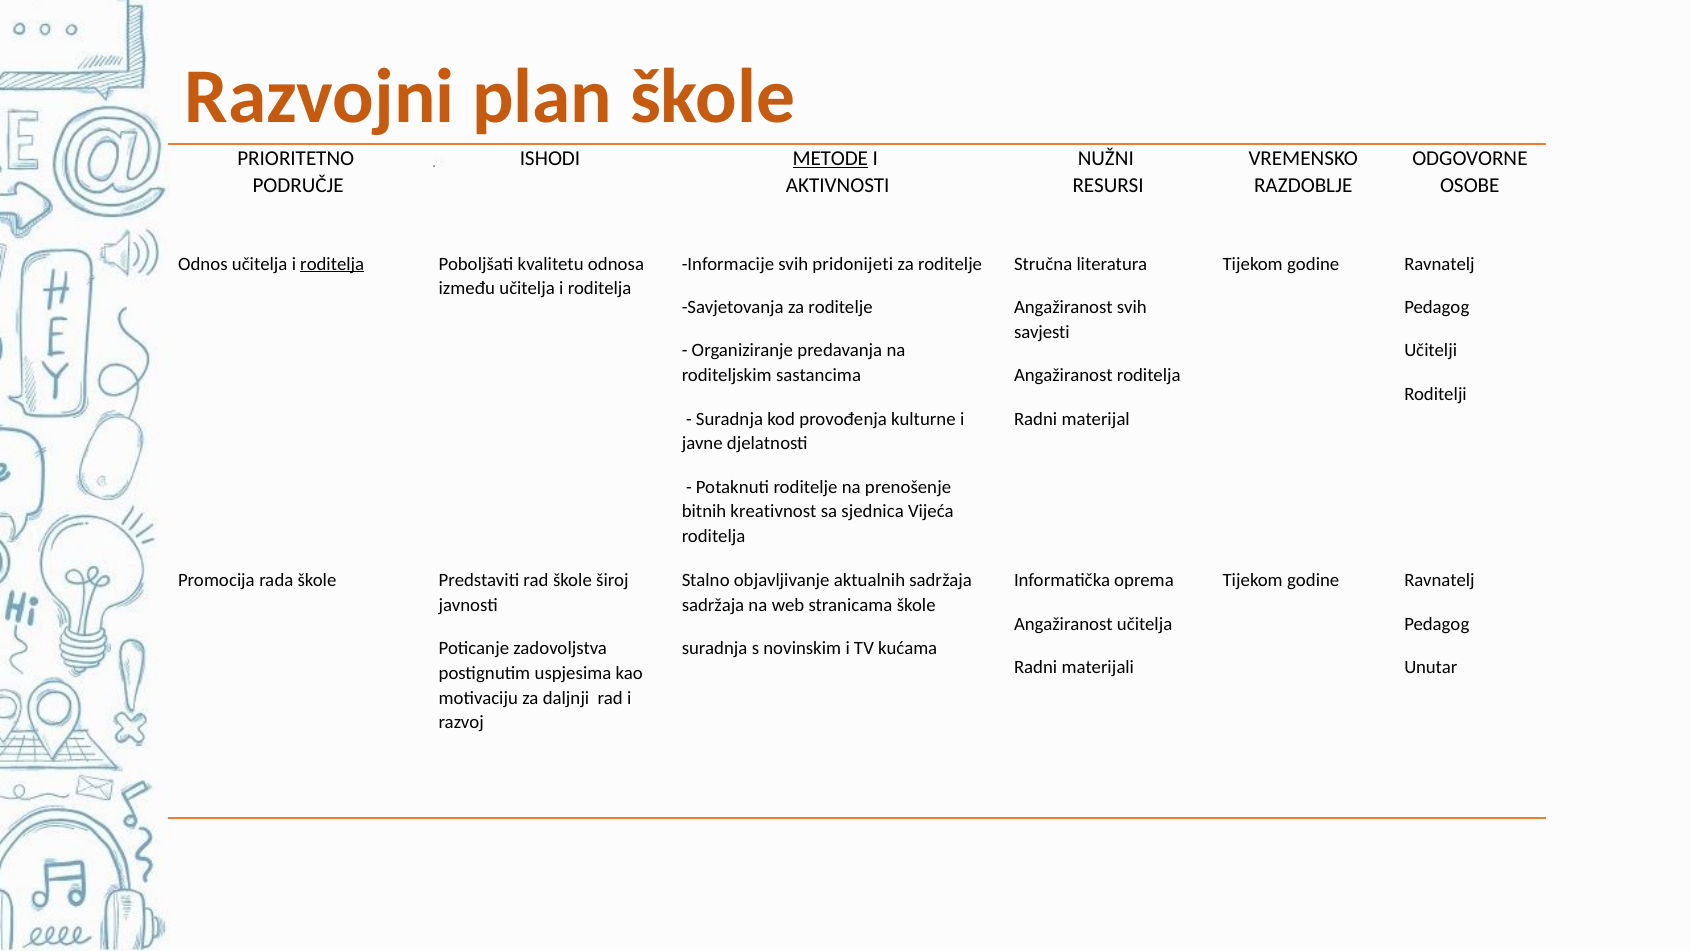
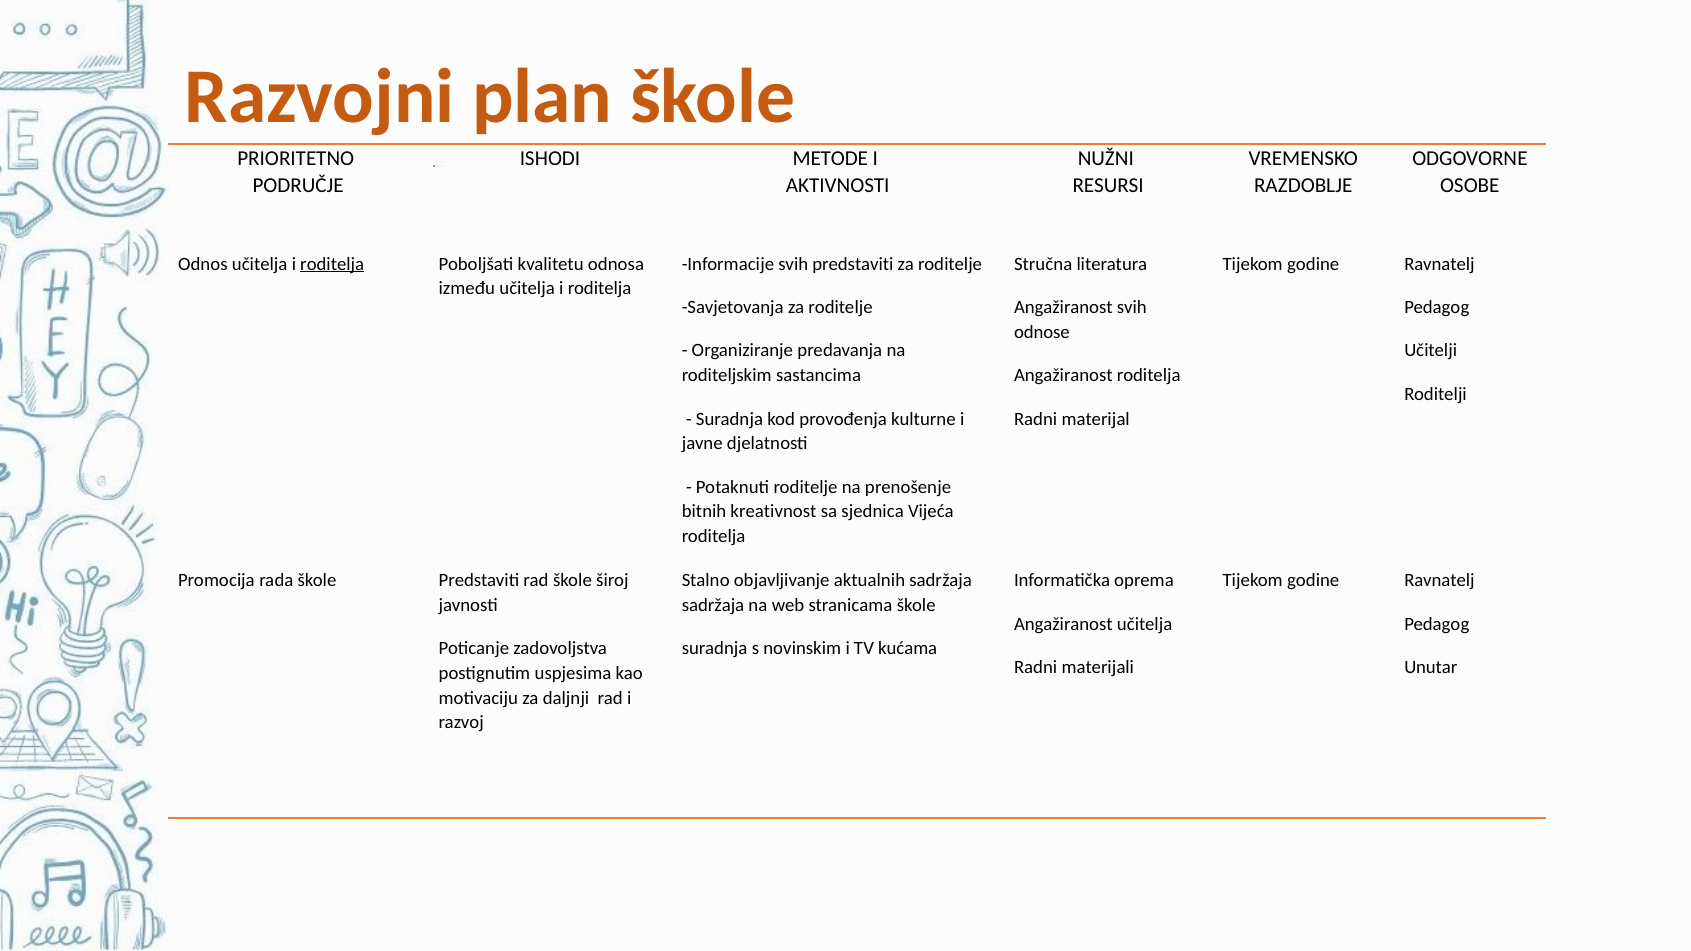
METODE underline: present -> none (830, 158)
svih pridonijeti: pridonijeti -> predstaviti (853, 264)
savjesti: savjesti -> odnose (1042, 332)
